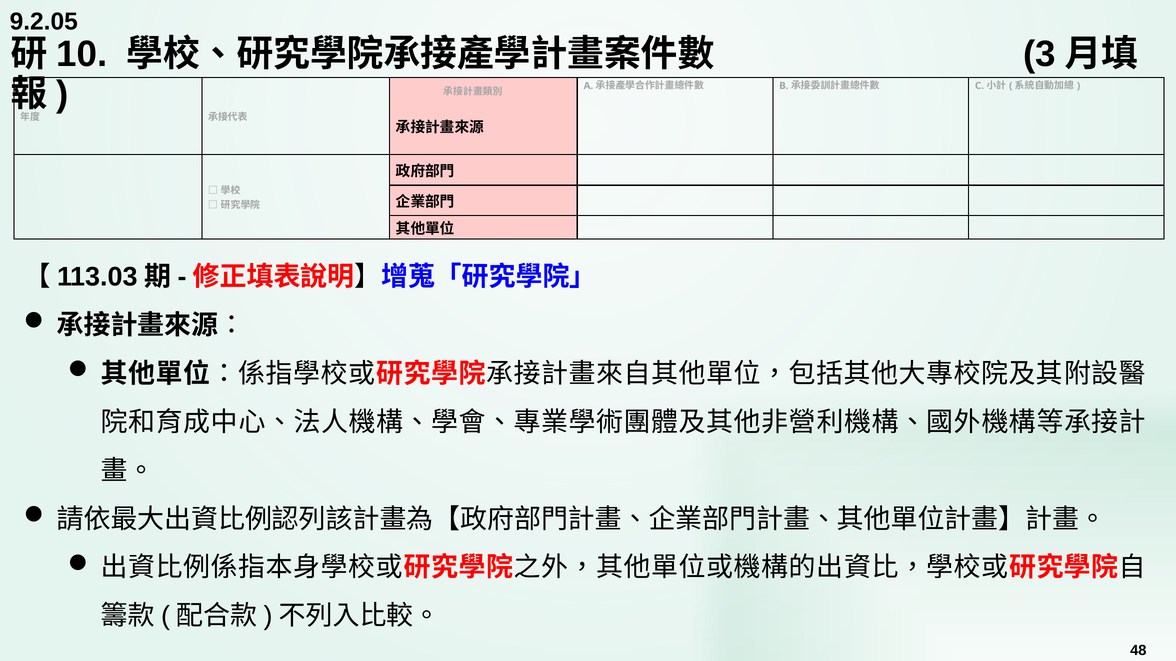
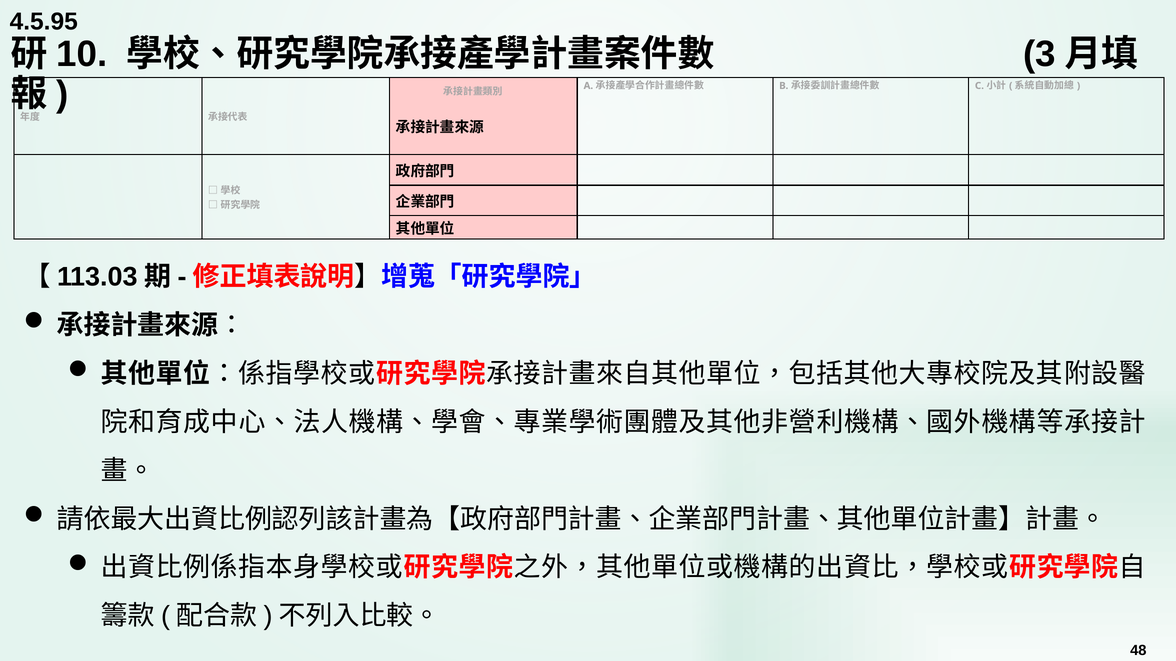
9.2.05: 9.2.05 -> 4.5.95 (44, 22)
